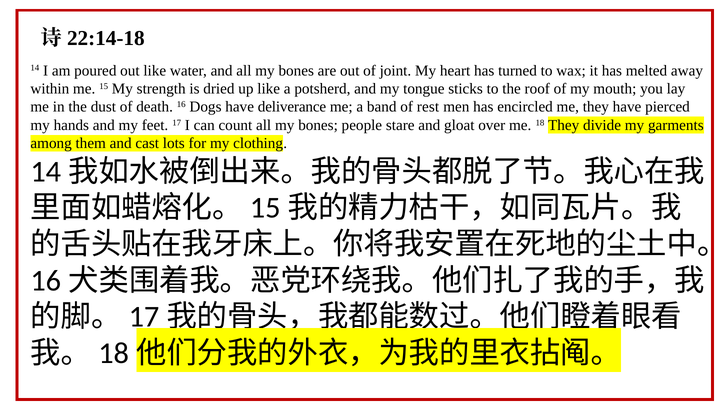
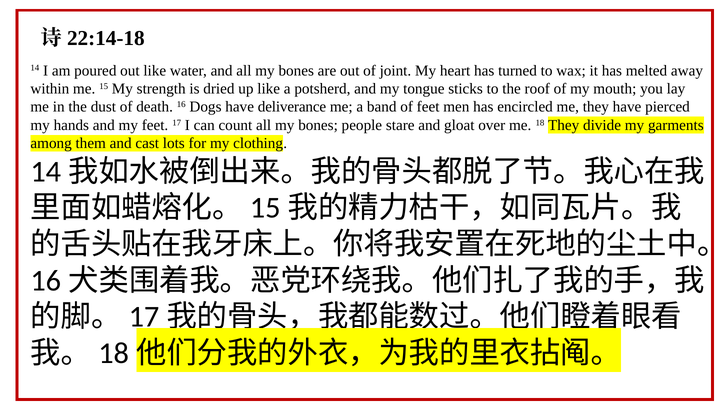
of rest: rest -> feet (428, 107)
